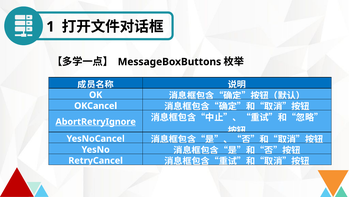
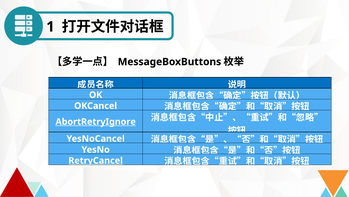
RetryCancel underline: none -> present (96, 160)
